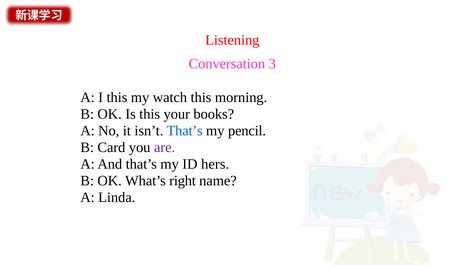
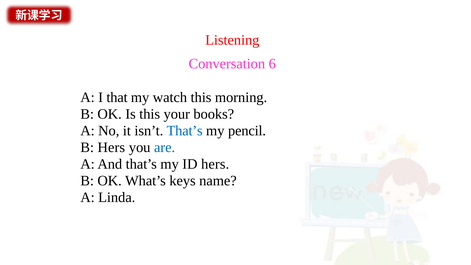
3: 3 -> 6 (272, 64)
I this: this -> that (117, 97)
B Card: Card -> Hers (111, 147)
are colour: purple -> blue (165, 147)
right: right -> keys (183, 181)
